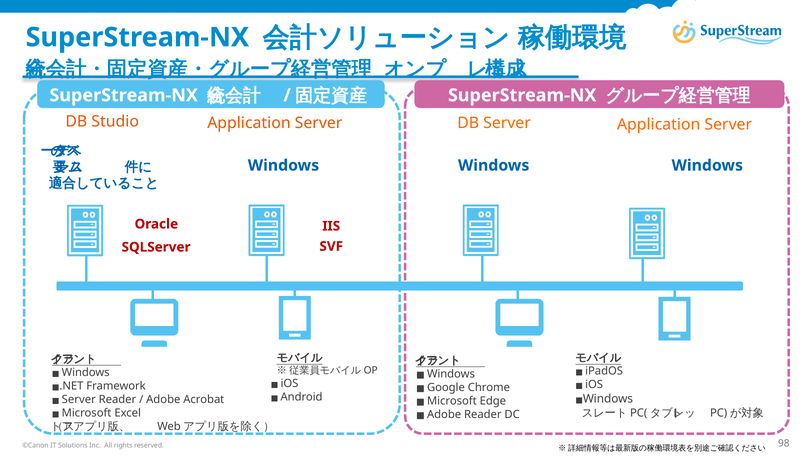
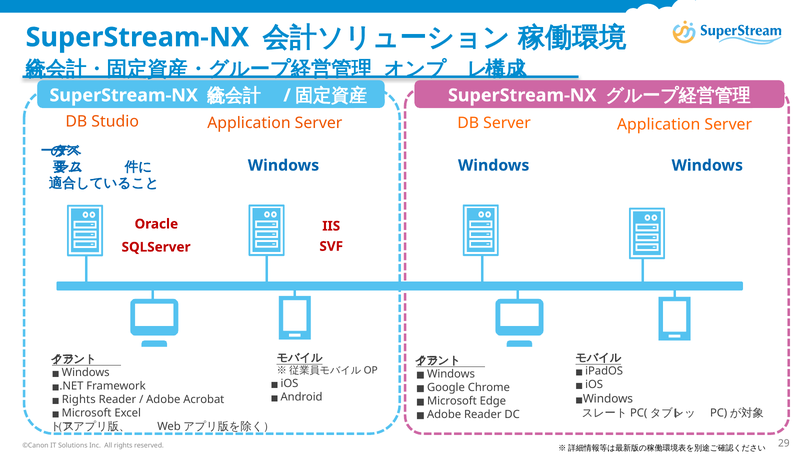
Server: Server -> Rights (79, 399)
98: 98 -> 29 (784, 443)
